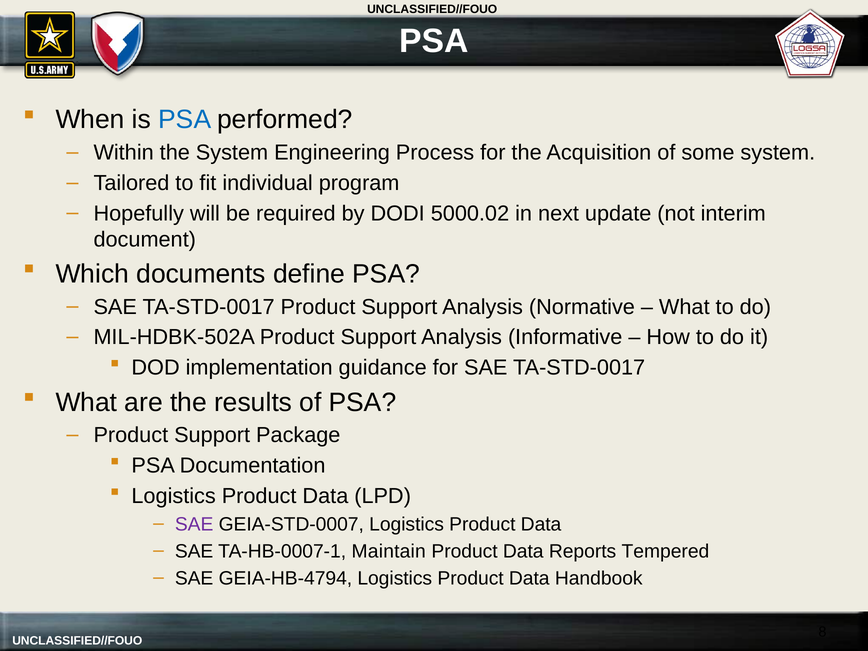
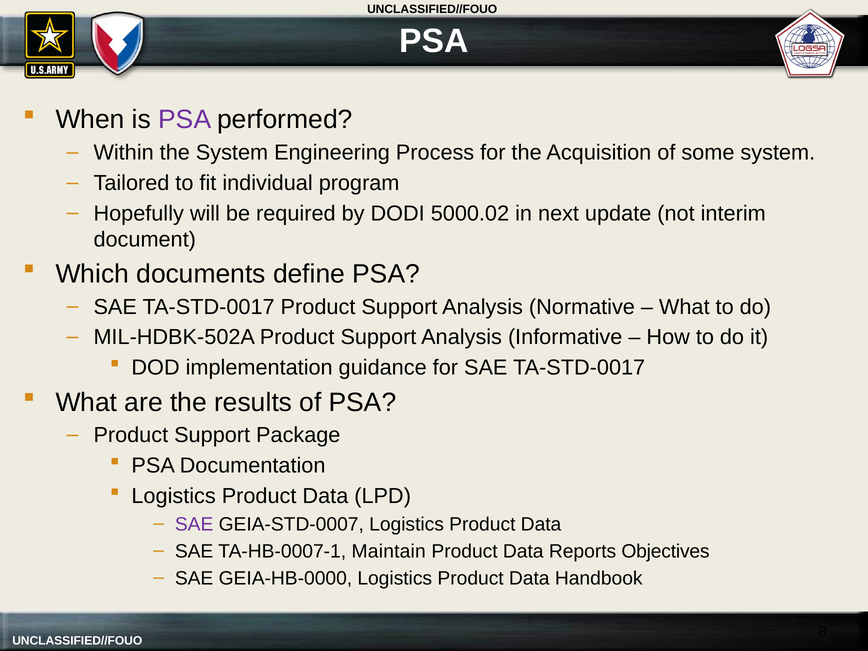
PSA colour: blue -> purple (185, 120)
Tempered: Tempered -> Objectives (666, 551)
GEIA-HB-4794: GEIA-HB-4794 -> GEIA-HB-0000 (285, 578)
